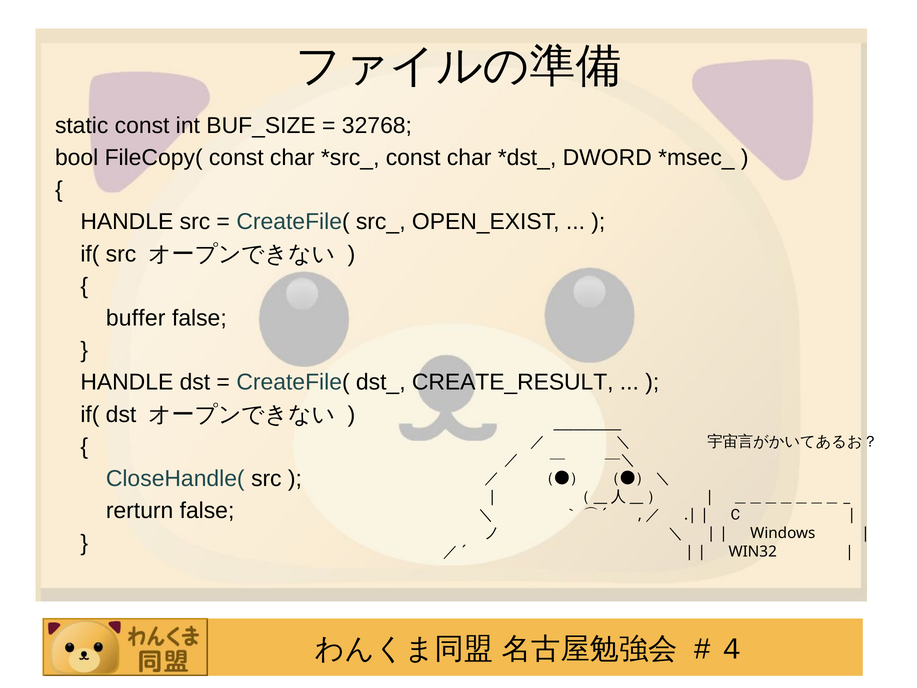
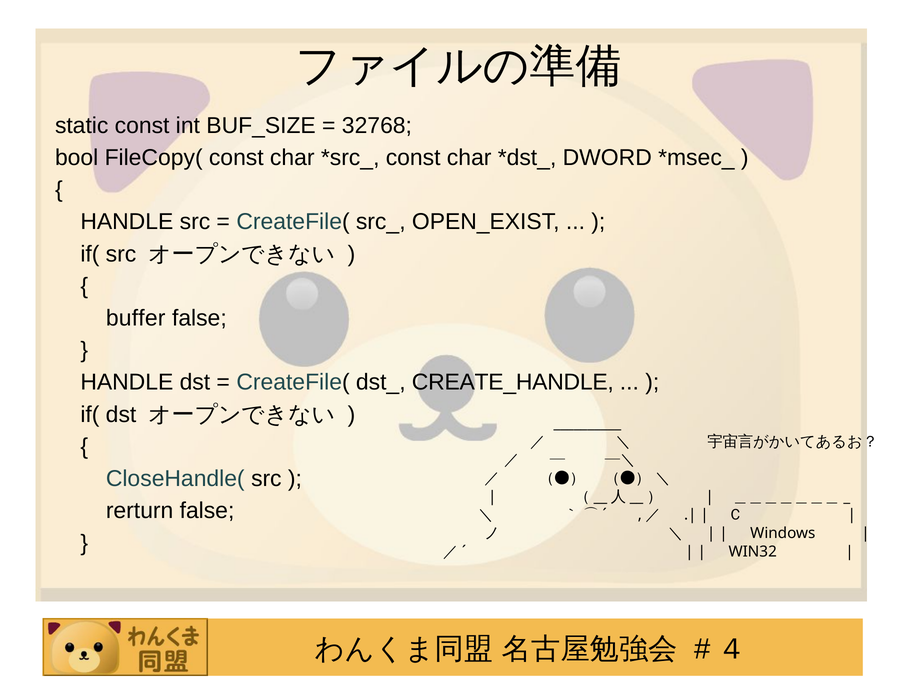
CREATE_RESULT: CREATE_RESULT -> CREATE_HANDLE (513, 382)
